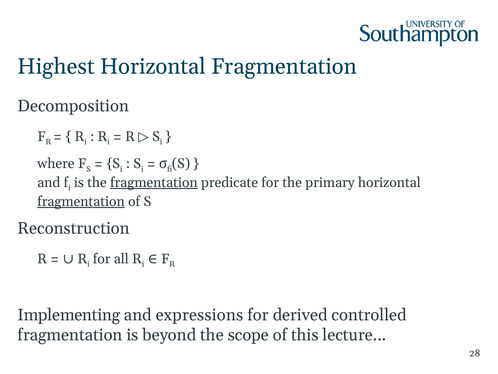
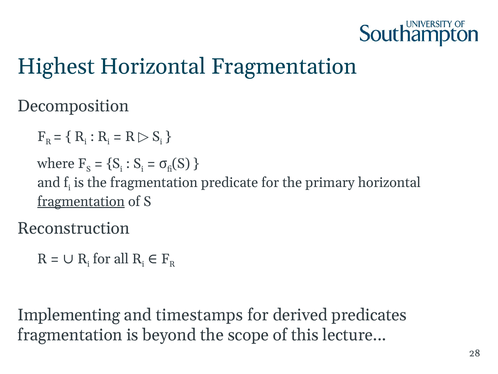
fragmentation underline: present -> none (154, 182)
expressions: expressions -> timestamps (200, 315)
controlled: controlled -> predicates (369, 315)
